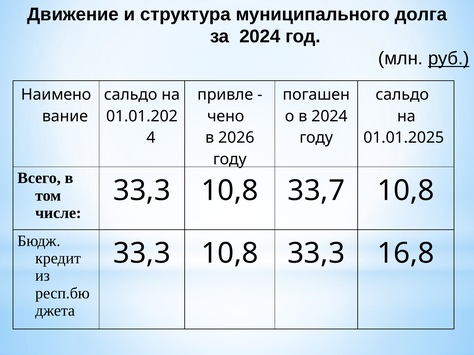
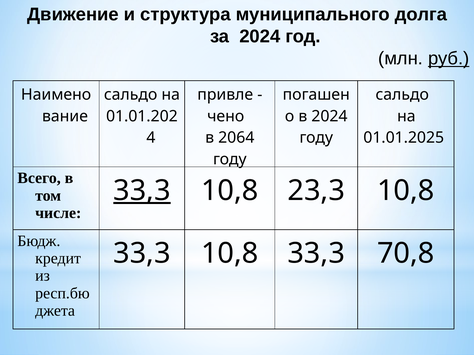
2026: 2026 -> 2064 (236, 138)
33,3 underline: none -> present (142, 191)
33,7: 33,7 -> 23,3 (316, 191)
16,8: 16,8 -> 70,8 (406, 254)
